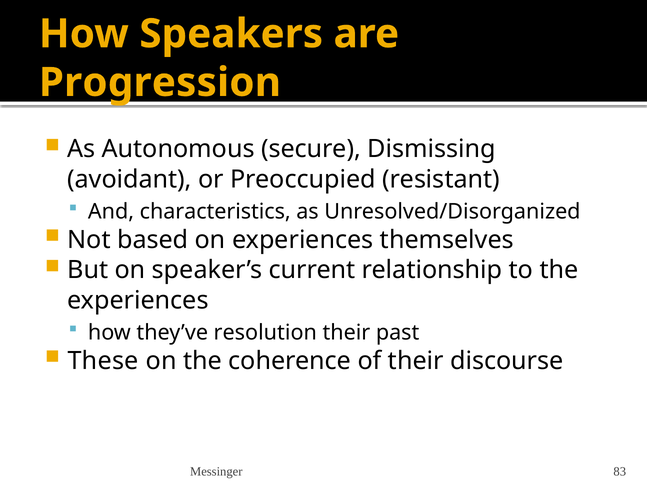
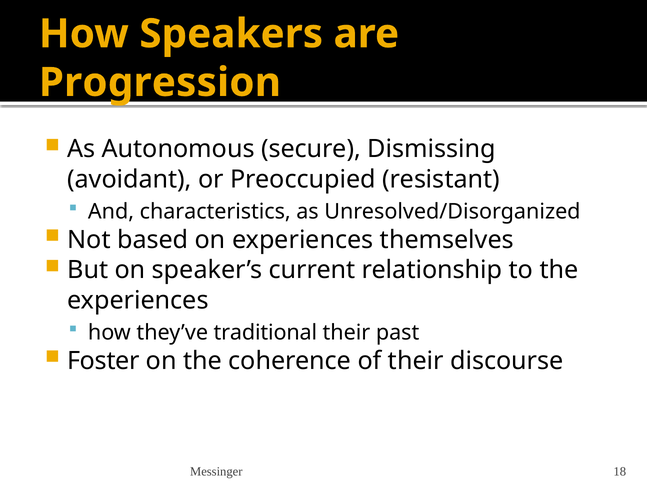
resolution: resolution -> traditional (265, 332)
These: These -> Foster (103, 360)
83: 83 -> 18 (620, 471)
